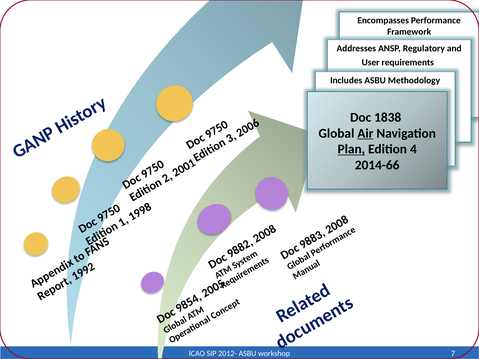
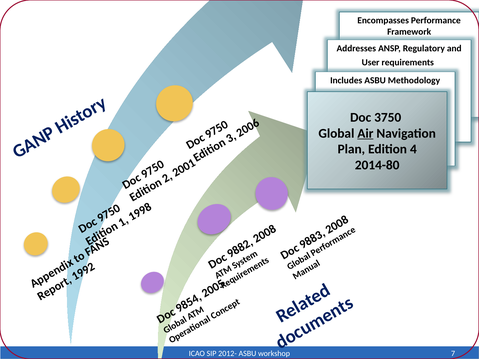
1838: 1838 -> 3750 (388, 117)
Plan underline: present -> none (351, 149)
2014-66: 2014-66 -> 2014-80 (377, 165)
